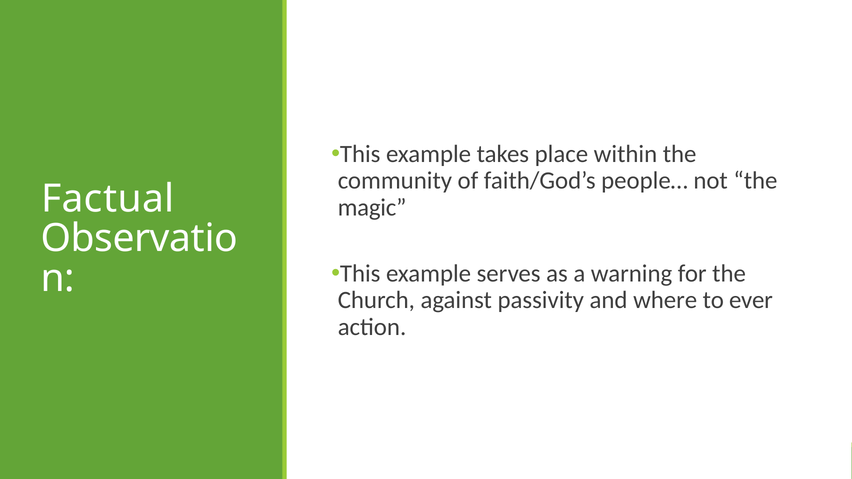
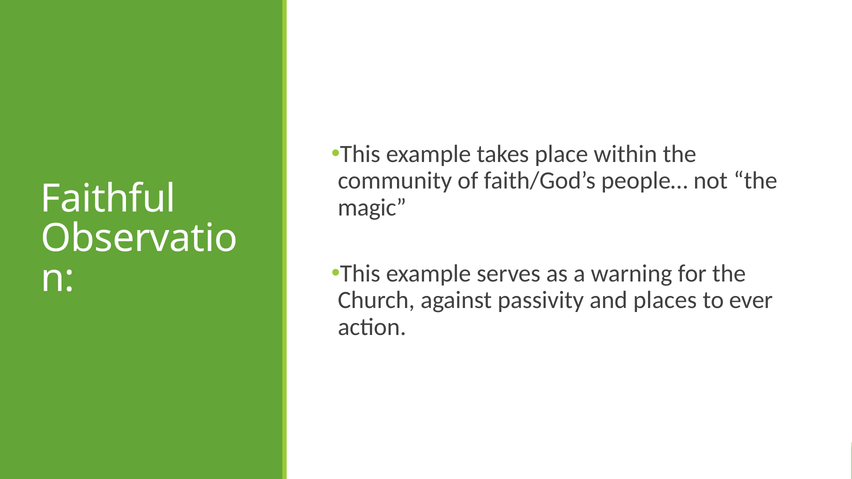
Factual: Factual -> Faithful (108, 199)
where: where -> places (665, 300)
